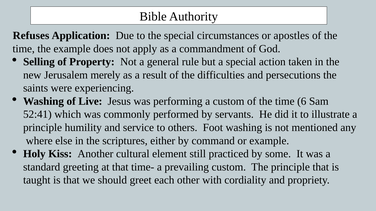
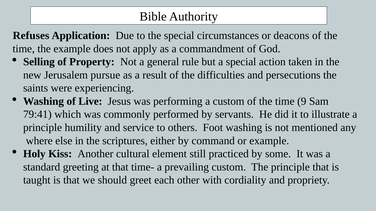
apostles: apostles -> deacons (291, 36)
merely: merely -> pursue (105, 75)
6: 6 -> 9 (302, 101)
52:41: 52:41 -> 79:41 (37, 115)
